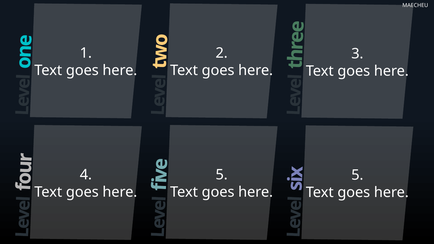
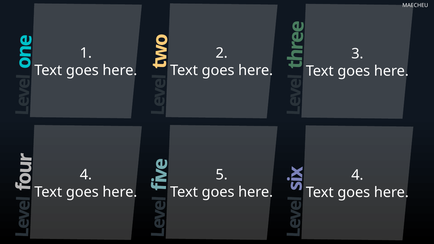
5: 5 -> 4 (357, 175)
